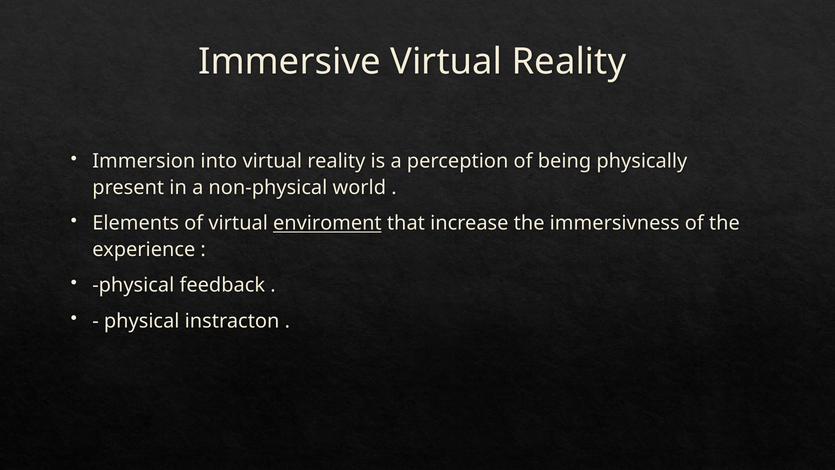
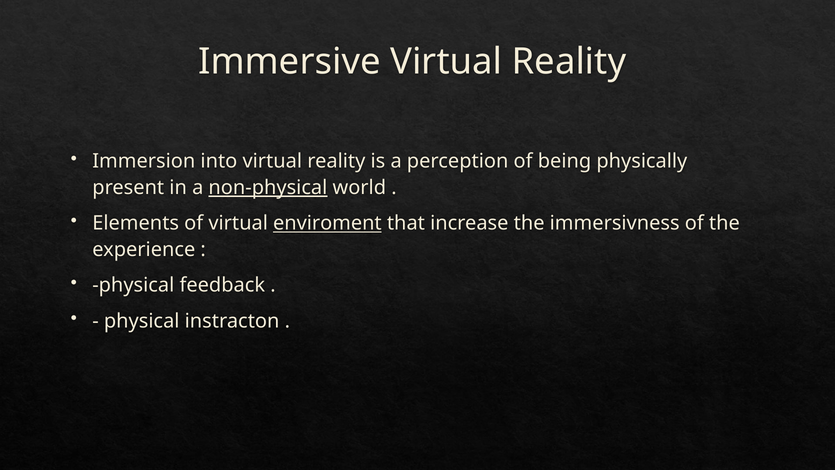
non-physical underline: none -> present (268, 188)
